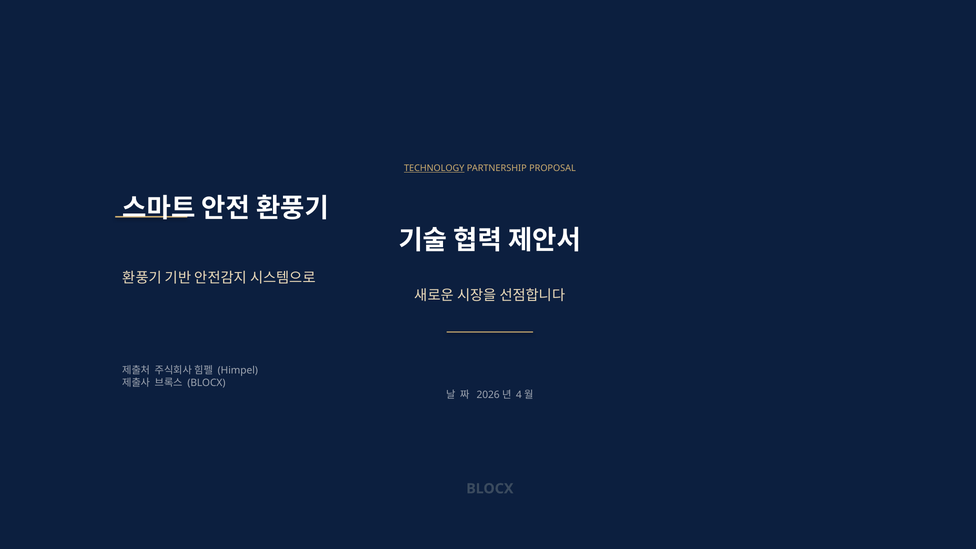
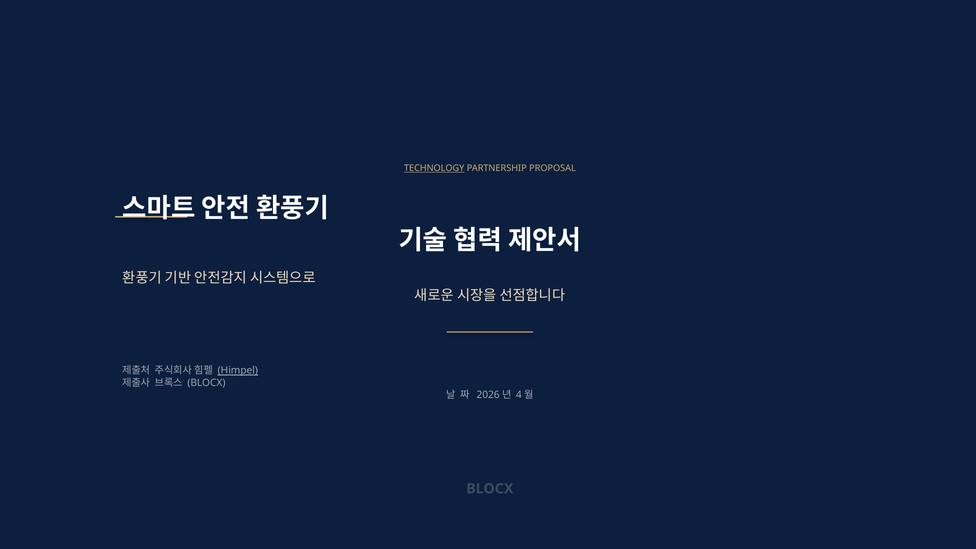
Himpel underline: none -> present (238, 371)
